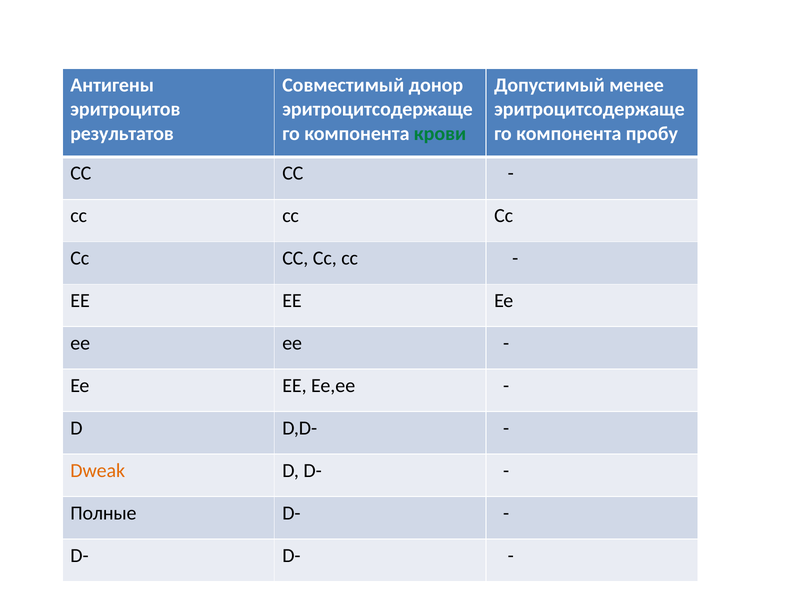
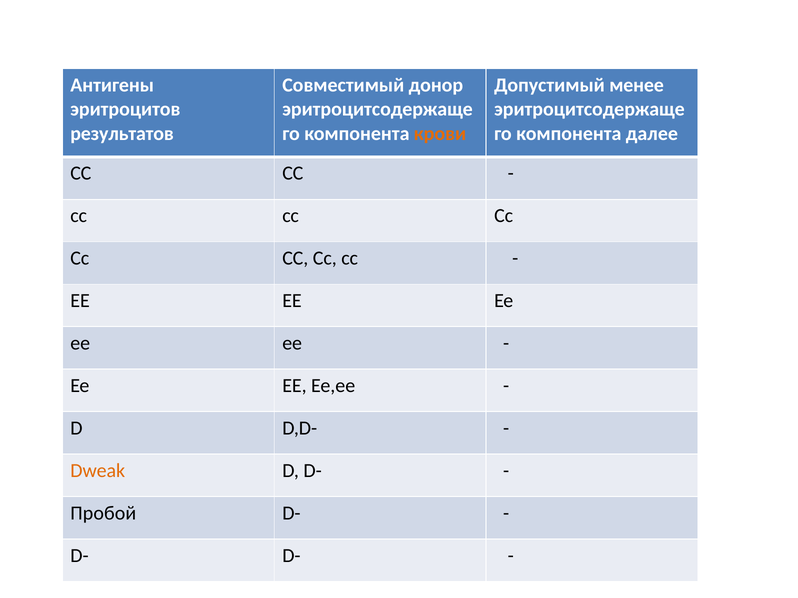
крови colour: green -> orange (440, 134)
пробу: пробу -> далее (652, 134)
Полные: Полные -> Пробой (103, 513)
